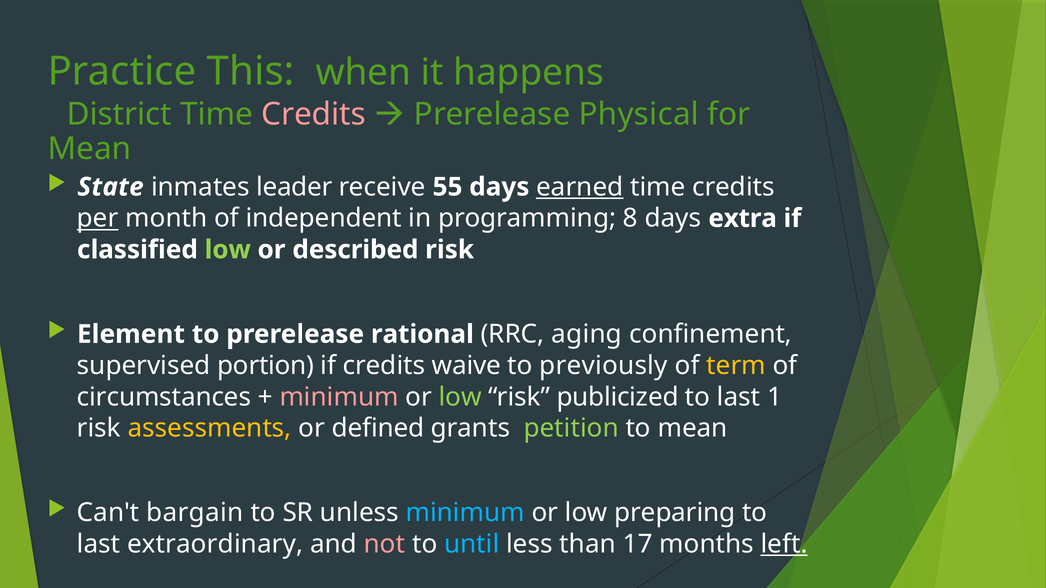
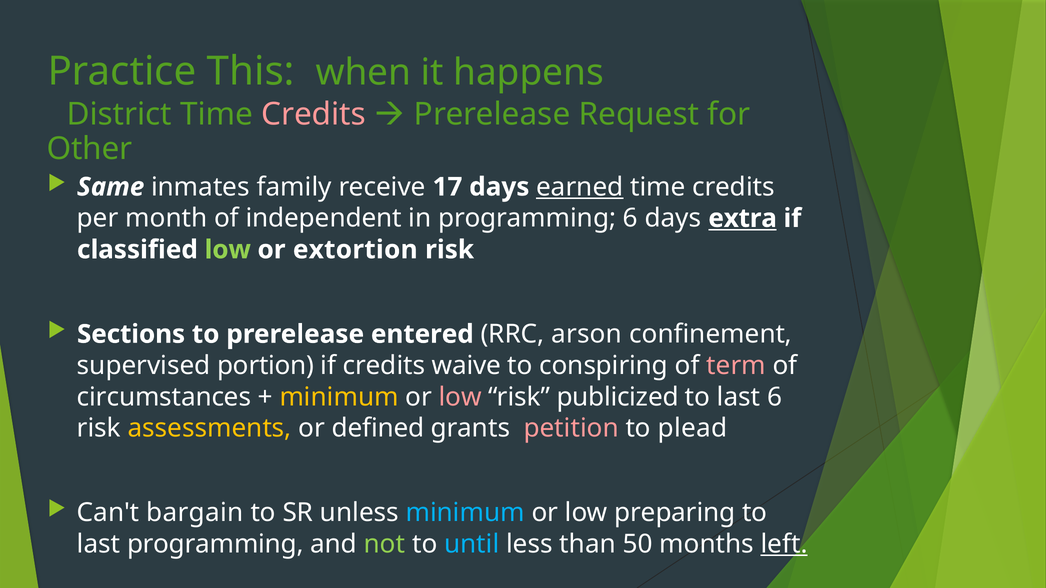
Physical: Physical -> Request (639, 115)
Mean: Mean -> Other (90, 149)
State: State -> Same (111, 187)
leader: leader -> family (294, 187)
55: 55 -> 17 (448, 187)
per underline: present -> none (98, 218)
programming 8: 8 -> 6 (630, 218)
extra underline: none -> present (743, 218)
described: described -> extortion (355, 250)
Element: Element -> Sections (131, 334)
rational: rational -> entered (422, 334)
aging: aging -> arson (587, 334)
previously: previously -> conspiring (604, 366)
term colour: yellow -> pink (736, 366)
minimum colour: pink -> yellow (339, 397)
low colour: light green -> pink (460, 397)
last 1: 1 -> 6 (775, 397)
petition colour: light green -> pink (571, 429)
to mean: mean -> plead (692, 429)
last extraordinary: extraordinary -> programming (215, 544)
not colour: pink -> light green (385, 544)
17: 17 -> 50 (638, 544)
